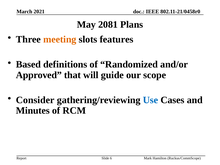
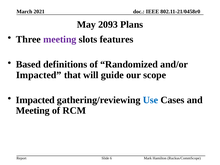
2081: 2081 -> 2093 (108, 24)
meeting colour: orange -> purple (60, 39)
Approved: Approved -> Impacted (39, 75)
Consider: Consider -> Impacted (35, 100)
Minutes: Minutes -> Meeting (33, 111)
